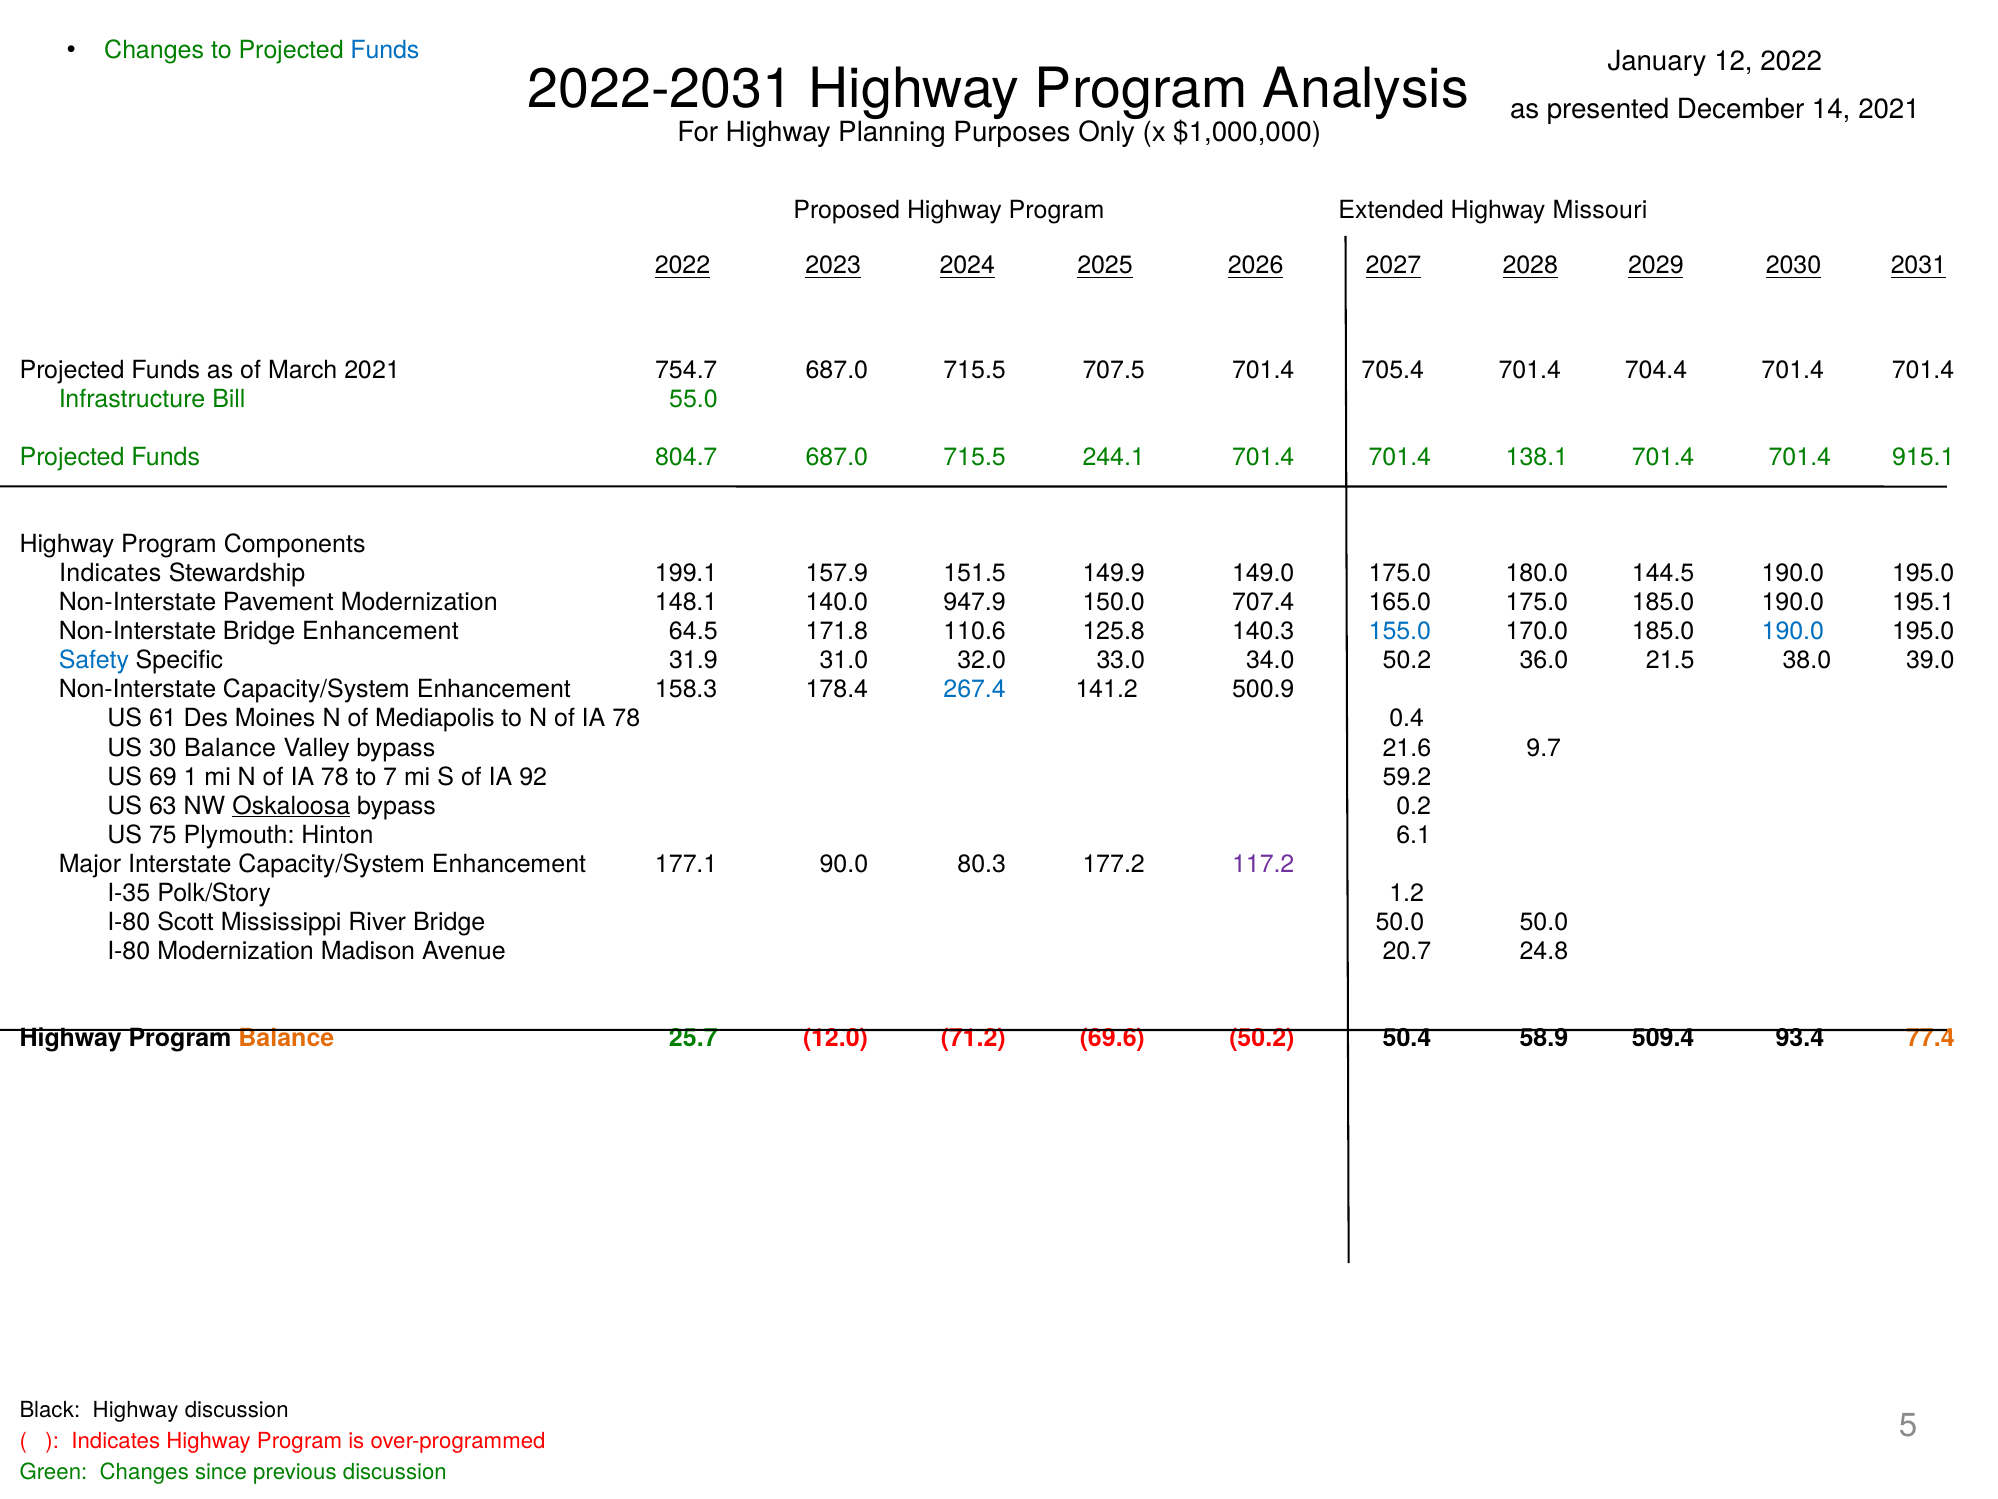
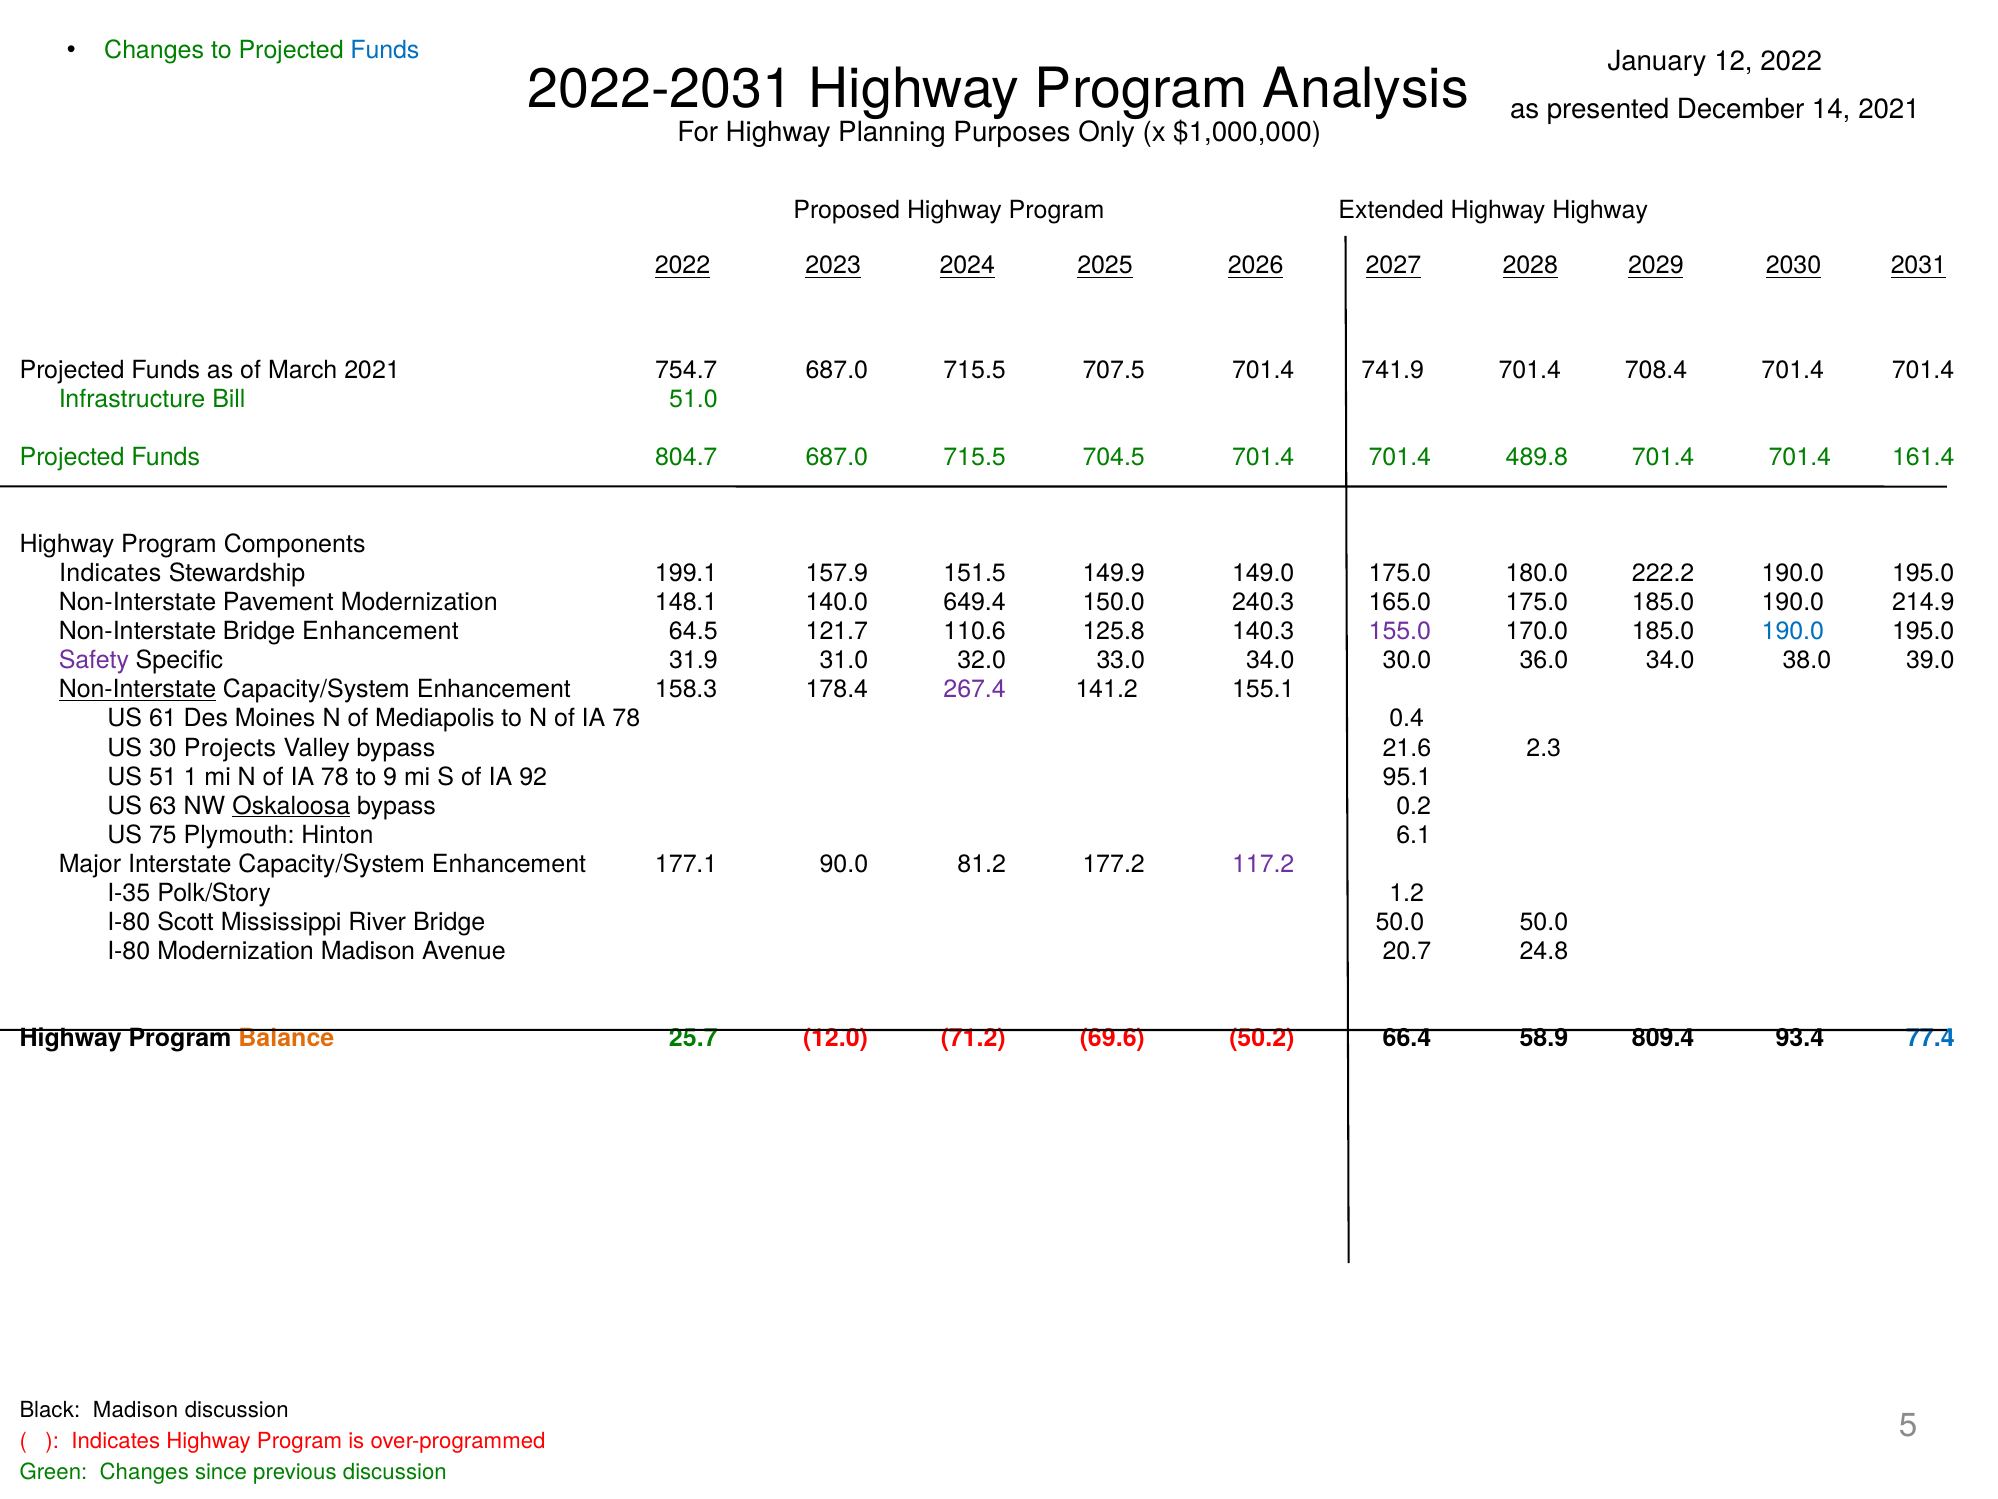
Highway Missouri: Missouri -> Highway (1600, 211)
705.4: 705.4 -> 741.9 (1393, 370)
704.4: 704.4 -> 708.4 (1656, 370)
55.0: 55.0 -> 51.0 (693, 399)
244.1: 244.1 -> 704.5 (1114, 457)
138.1: 138.1 -> 489.8 (1537, 457)
915.1: 915.1 -> 161.4 (1923, 457)
144.5: 144.5 -> 222.2 (1663, 573)
947.9: 947.9 -> 649.4 (975, 602)
707.4: 707.4 -> 240.3 (1263, 602)
195.1: 195.1 -> 214.9 (1923, 602)
171.8: 171.8 -> 121.7 (837, 631)
155.0 colour: blue -> purple (1400, 631)
Safety colour: blue -> purple (94, 660)
34.0 50.2: 50.2 -> 30.0 (1407, 660)
36.0 21.5: 21.5 -> 34.0 (1670, 660)
Non-Interstate underline: none -> present (138, 689)
267.4 colour: blue -> purple (975, 689)
500.9: 500.9 -> 155.1 (1263, 689)
30 Balance: Balance -> Projects (230, 748)
9.7: 9.7 -> 2.3 (1544, 748)
69: 69 -> 51 (163, 777)
7: 7 -> 9 (390, 777)
59.2: 59.2 -> 95.1 (1407, 777)
80.3: 80.3 -> 81.2 (982, 864)
50.4: 50.4 -> 66.4 (1407, 1038)
509.4: 509.4 -> 809.4 (1663, 1038)
77.4 colour: orange -> blue (1930, 1038)
Black Highway: Highway -> Madison (136, 1409)
